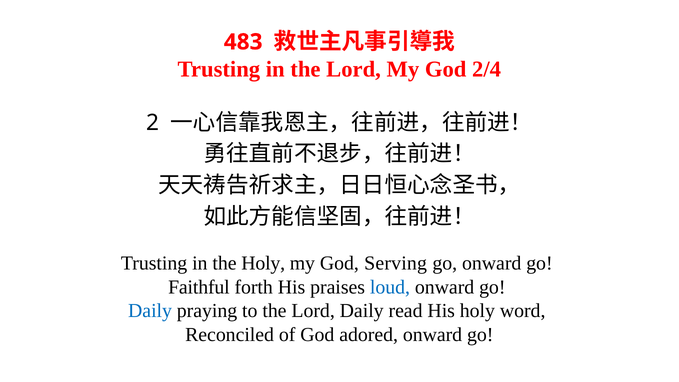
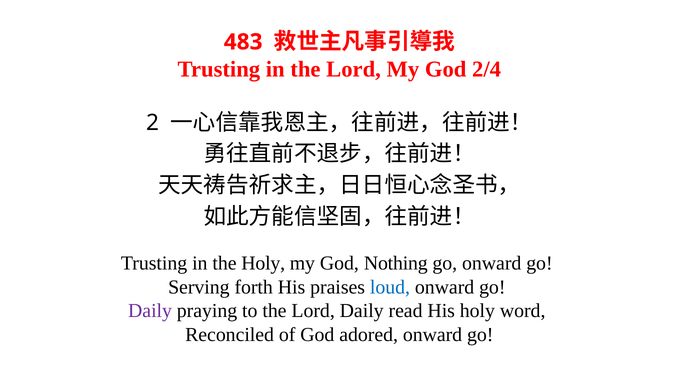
Serving: Serving -> Nothing (396, 263)
Faithful: Faithful -> Serving (199, 287)
Daily colour: blue -> purple (150, 311)
